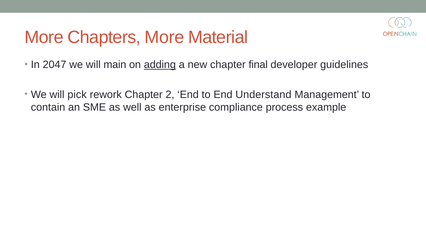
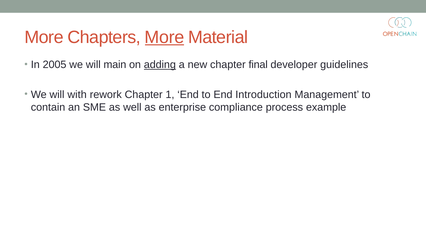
More underline: none -> present (165, 37)
2047: 2047 -> 2005 (55, 65)
pick: pick -> with (77, 94)
2: 2 -> 1 (170, 94)
Understand: Understand -> Introduction (263, 94)
